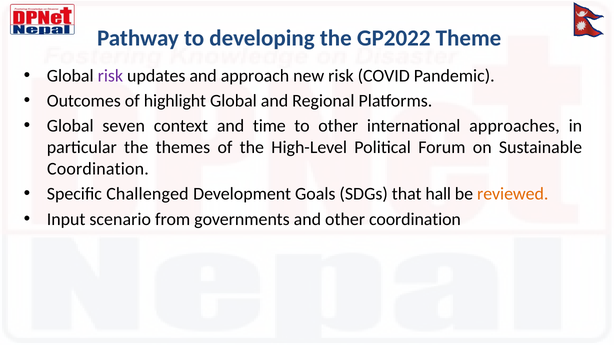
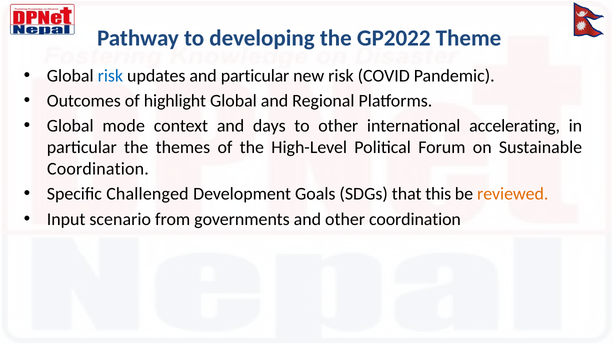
risk colour: purple -> blue (110, 76)
and approach: approach -> particular (255, 76)
seven: seven -> mode (124, 126)
time: time -> days (269, 126)
approaches: approaches -> accelerating (515, 126)
hall: hall -> this (438, 194)
